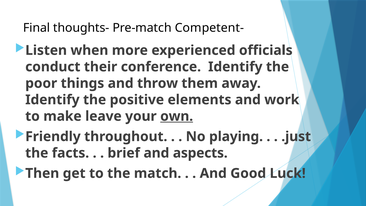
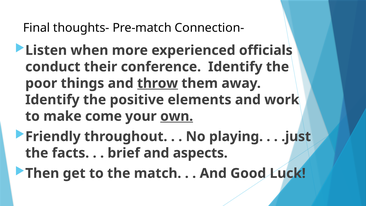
Competent-: Competent- -> Connection- (210, 28)
throw underline: none -> present (158, 83)
leave: leave -> come (103, 116)
